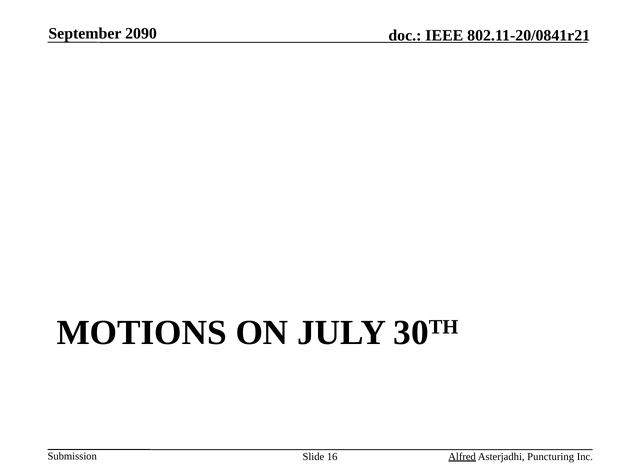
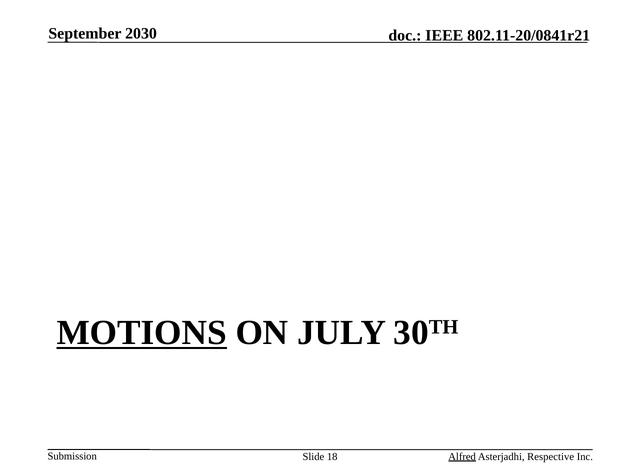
2090: 2090 -> 2030 (141, 34)
MOTIONS underline: none -> present (142, 333)
16: 16 -> 18 (332, 457)
Puncturing: Puncturing -> Respective (551, 457)
